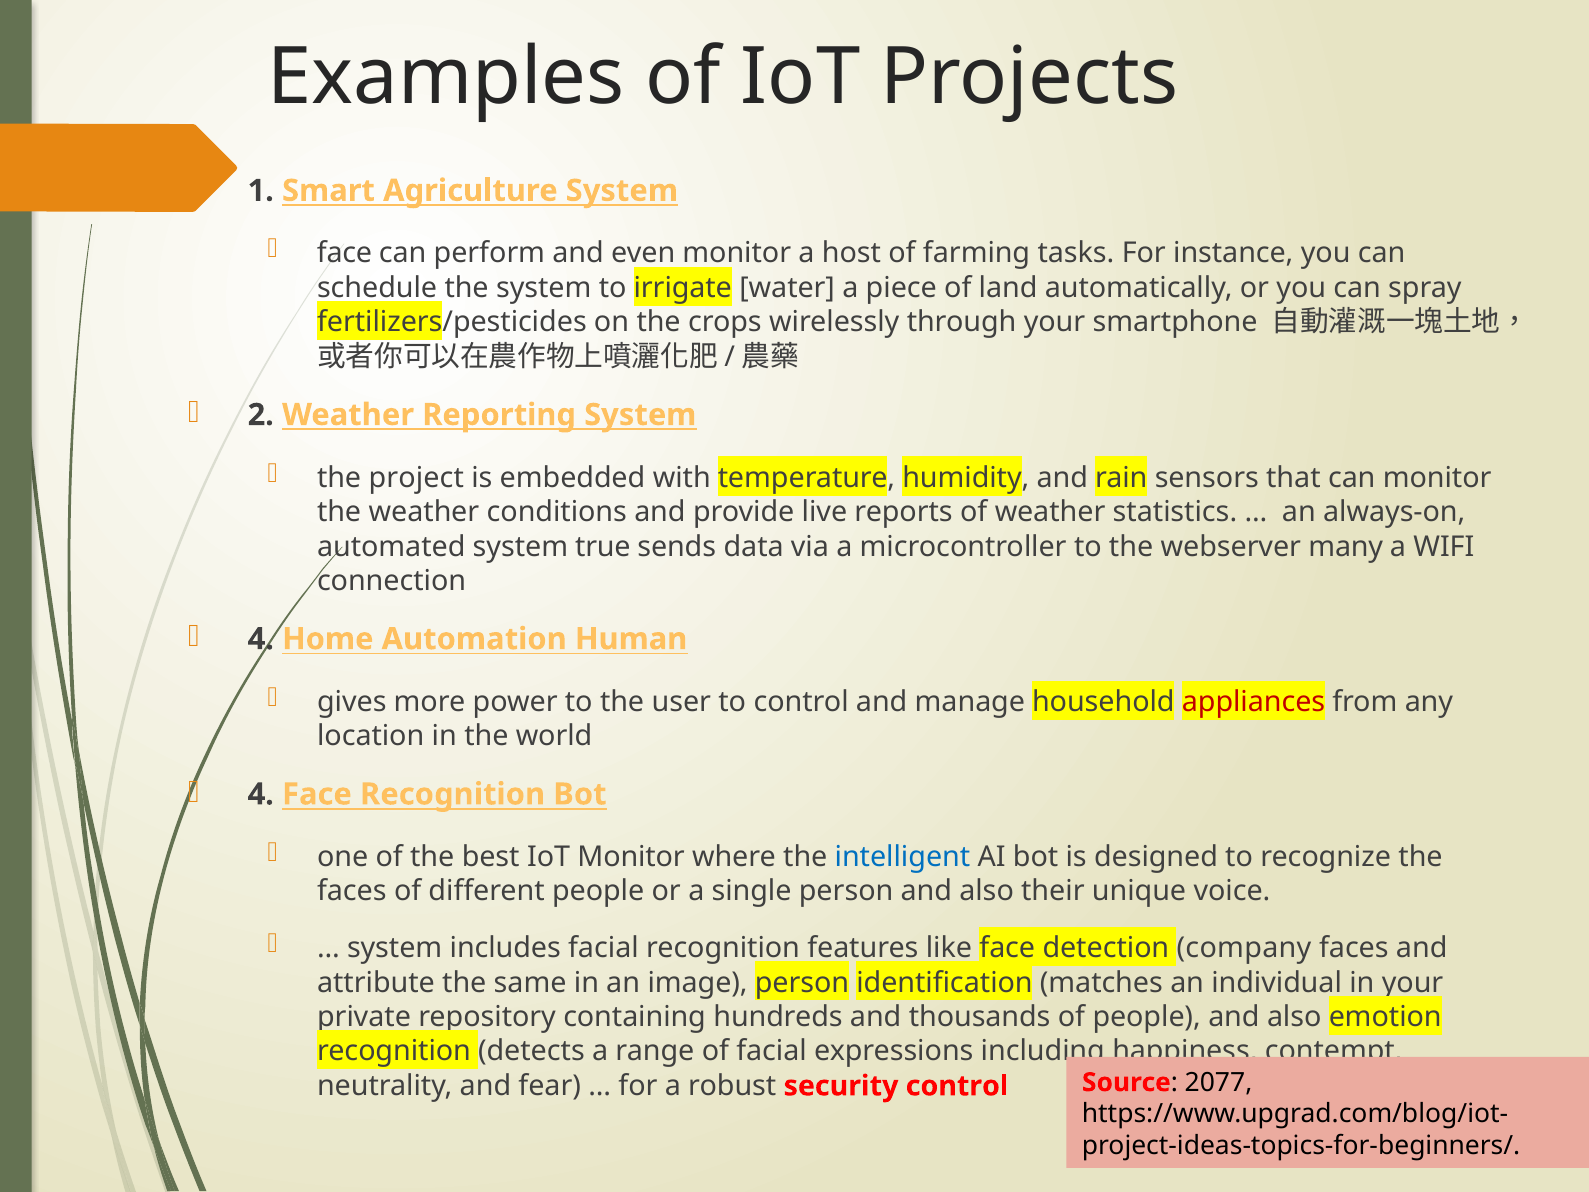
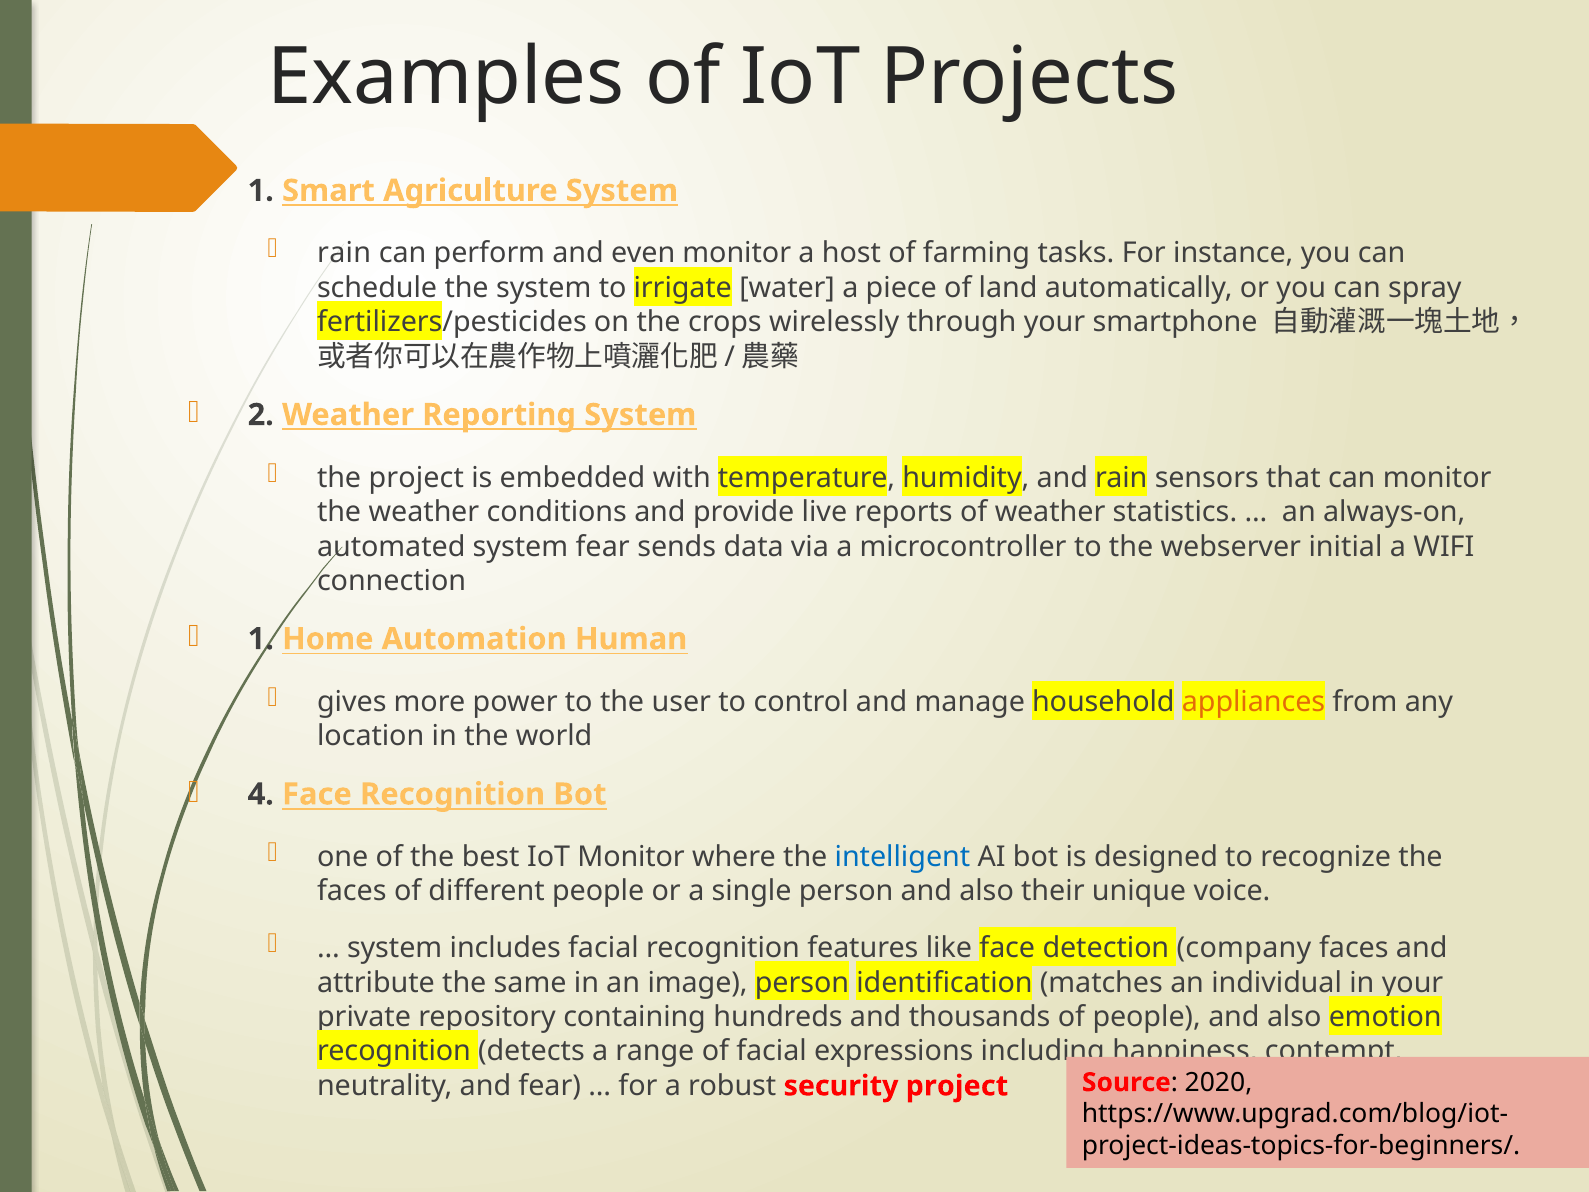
face: face -> rain (344, 253)
system true: true -> fear (603, 546)
many: many -> initial (1346, 546)
4: 4 -> 1 (261, 639)
appliances colour: red -> orange (1254, 702)
security control: control -> project (957, 1086)
2077: 2077 -> 2020 (1219, 1082)
